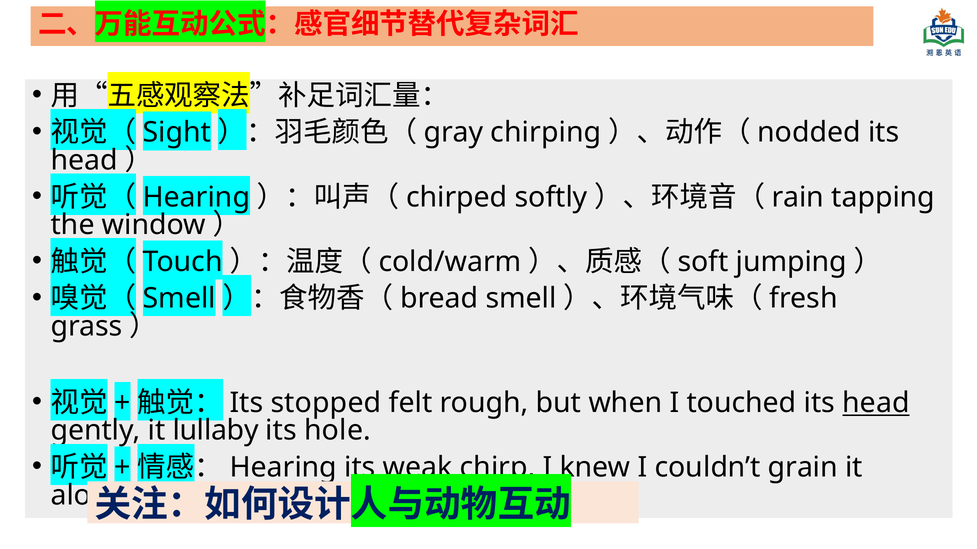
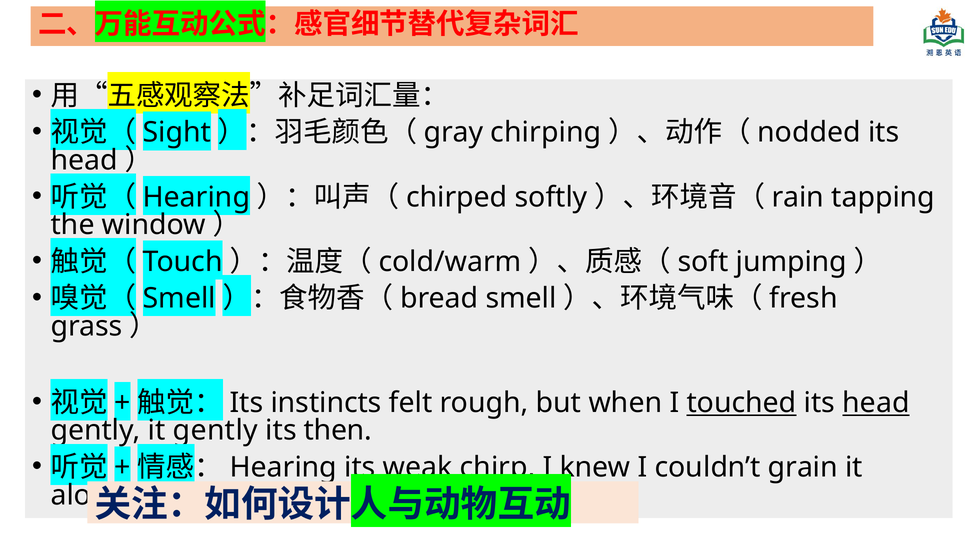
stopped: stopped -> instincts (326, 403)
touched underline: none -> present (742, 403)
lullaby: lullaby -> gently (215, 431)
hole: hole -> then (338, 431)
